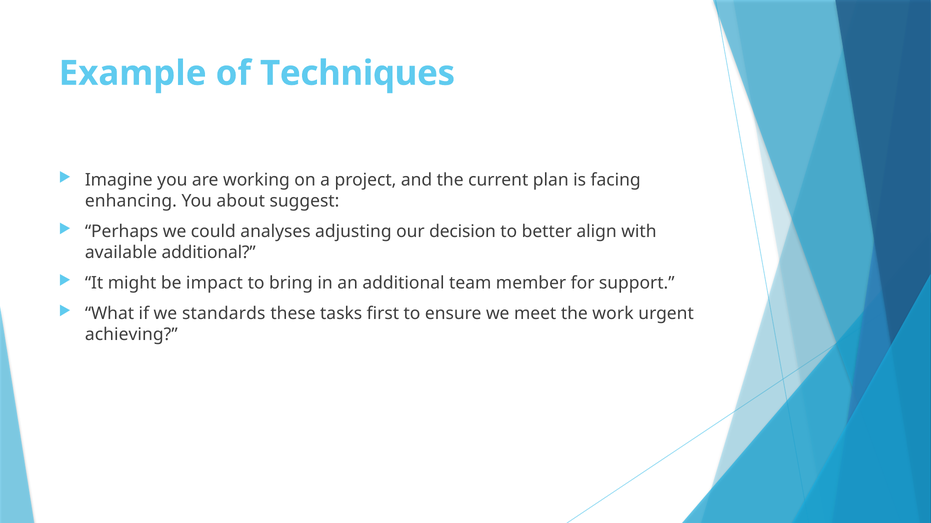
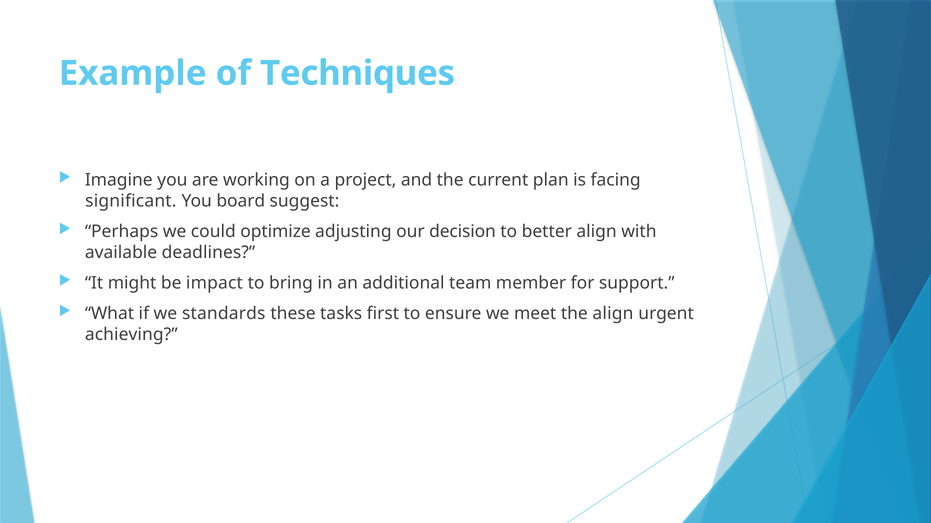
enhancing: enhancing -> significant (131, 201)
about: about -> board (241, 201)
analyses: analyses -> optimize (276, 232)
available additional: additional -> deadlines (208, 253)
the work: work -> align (613, 314)
